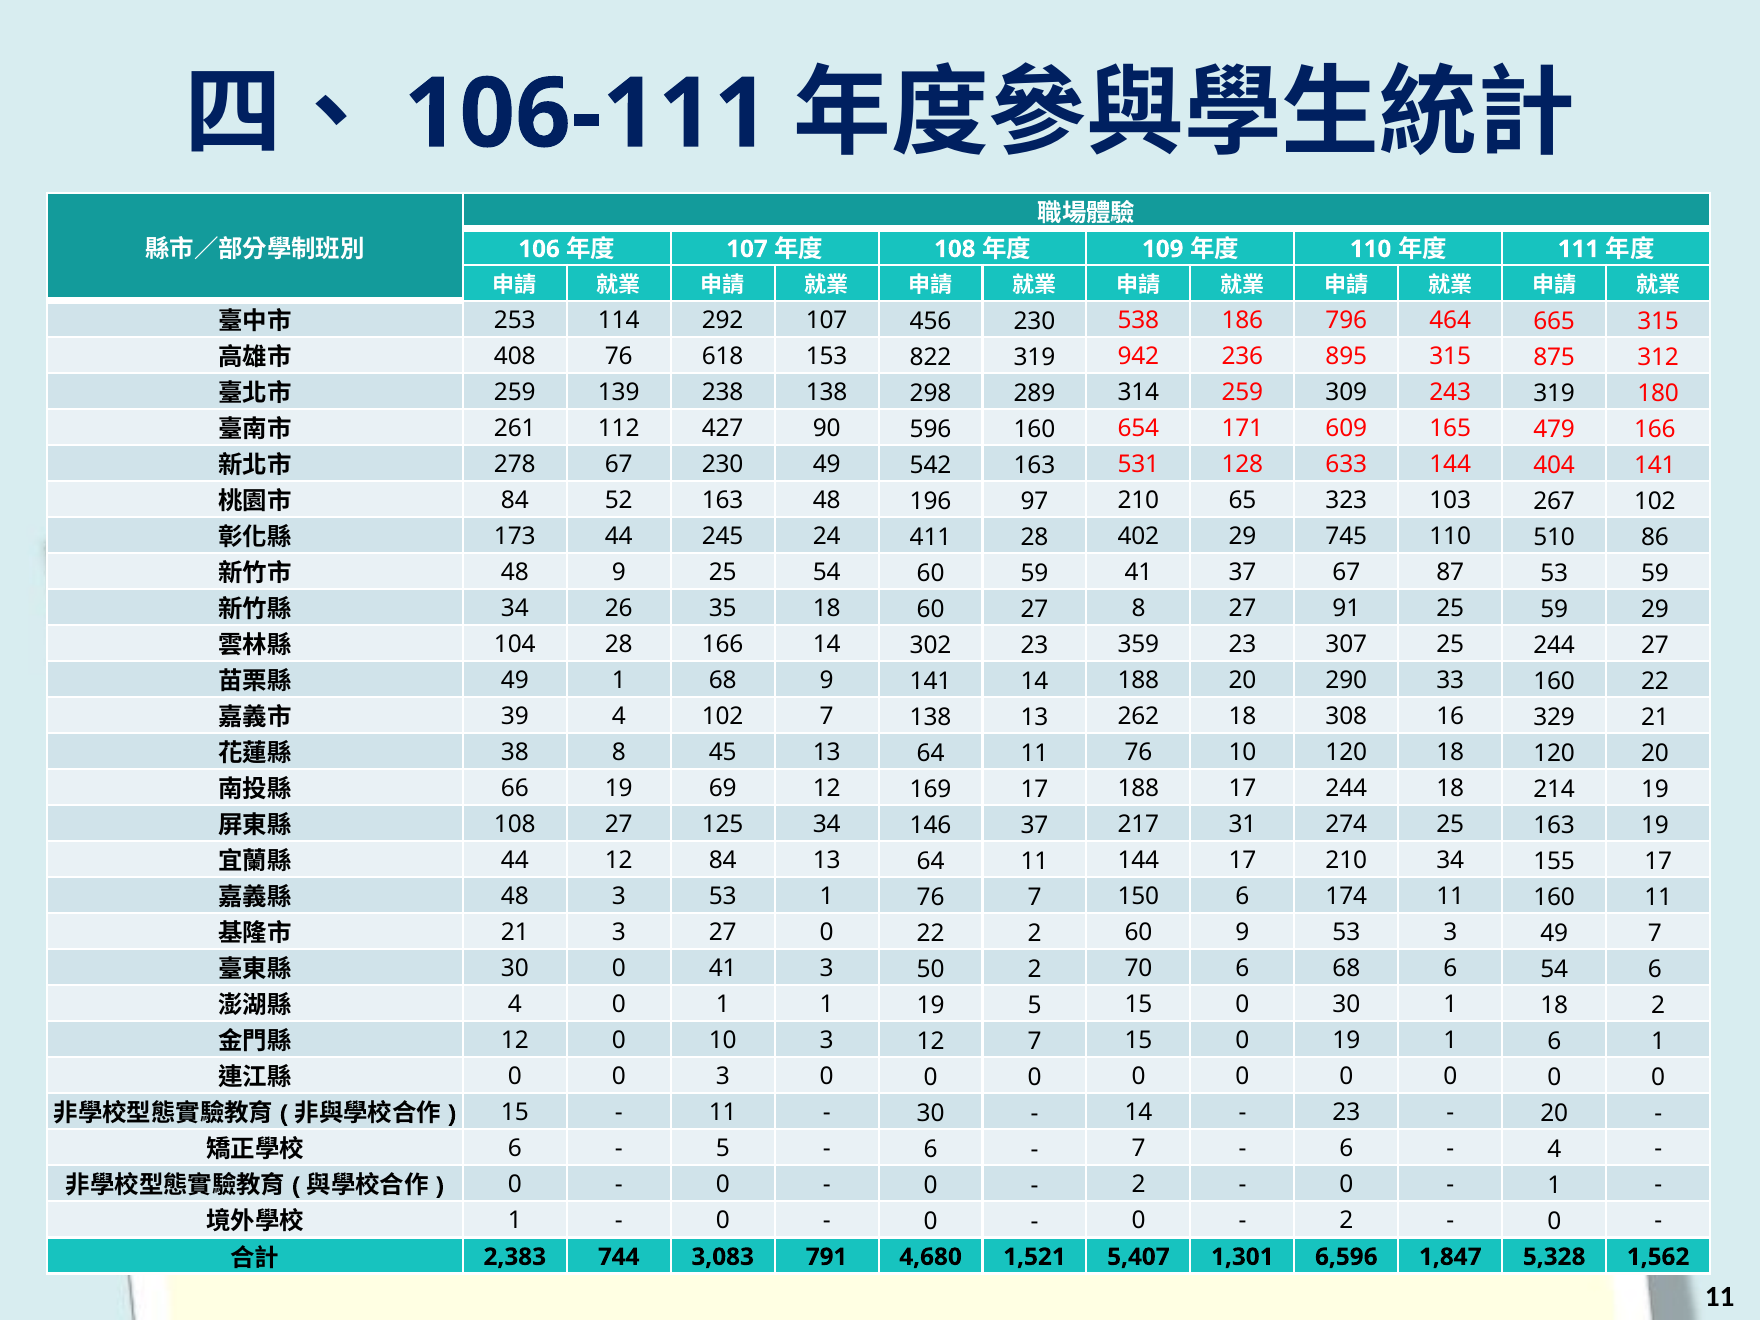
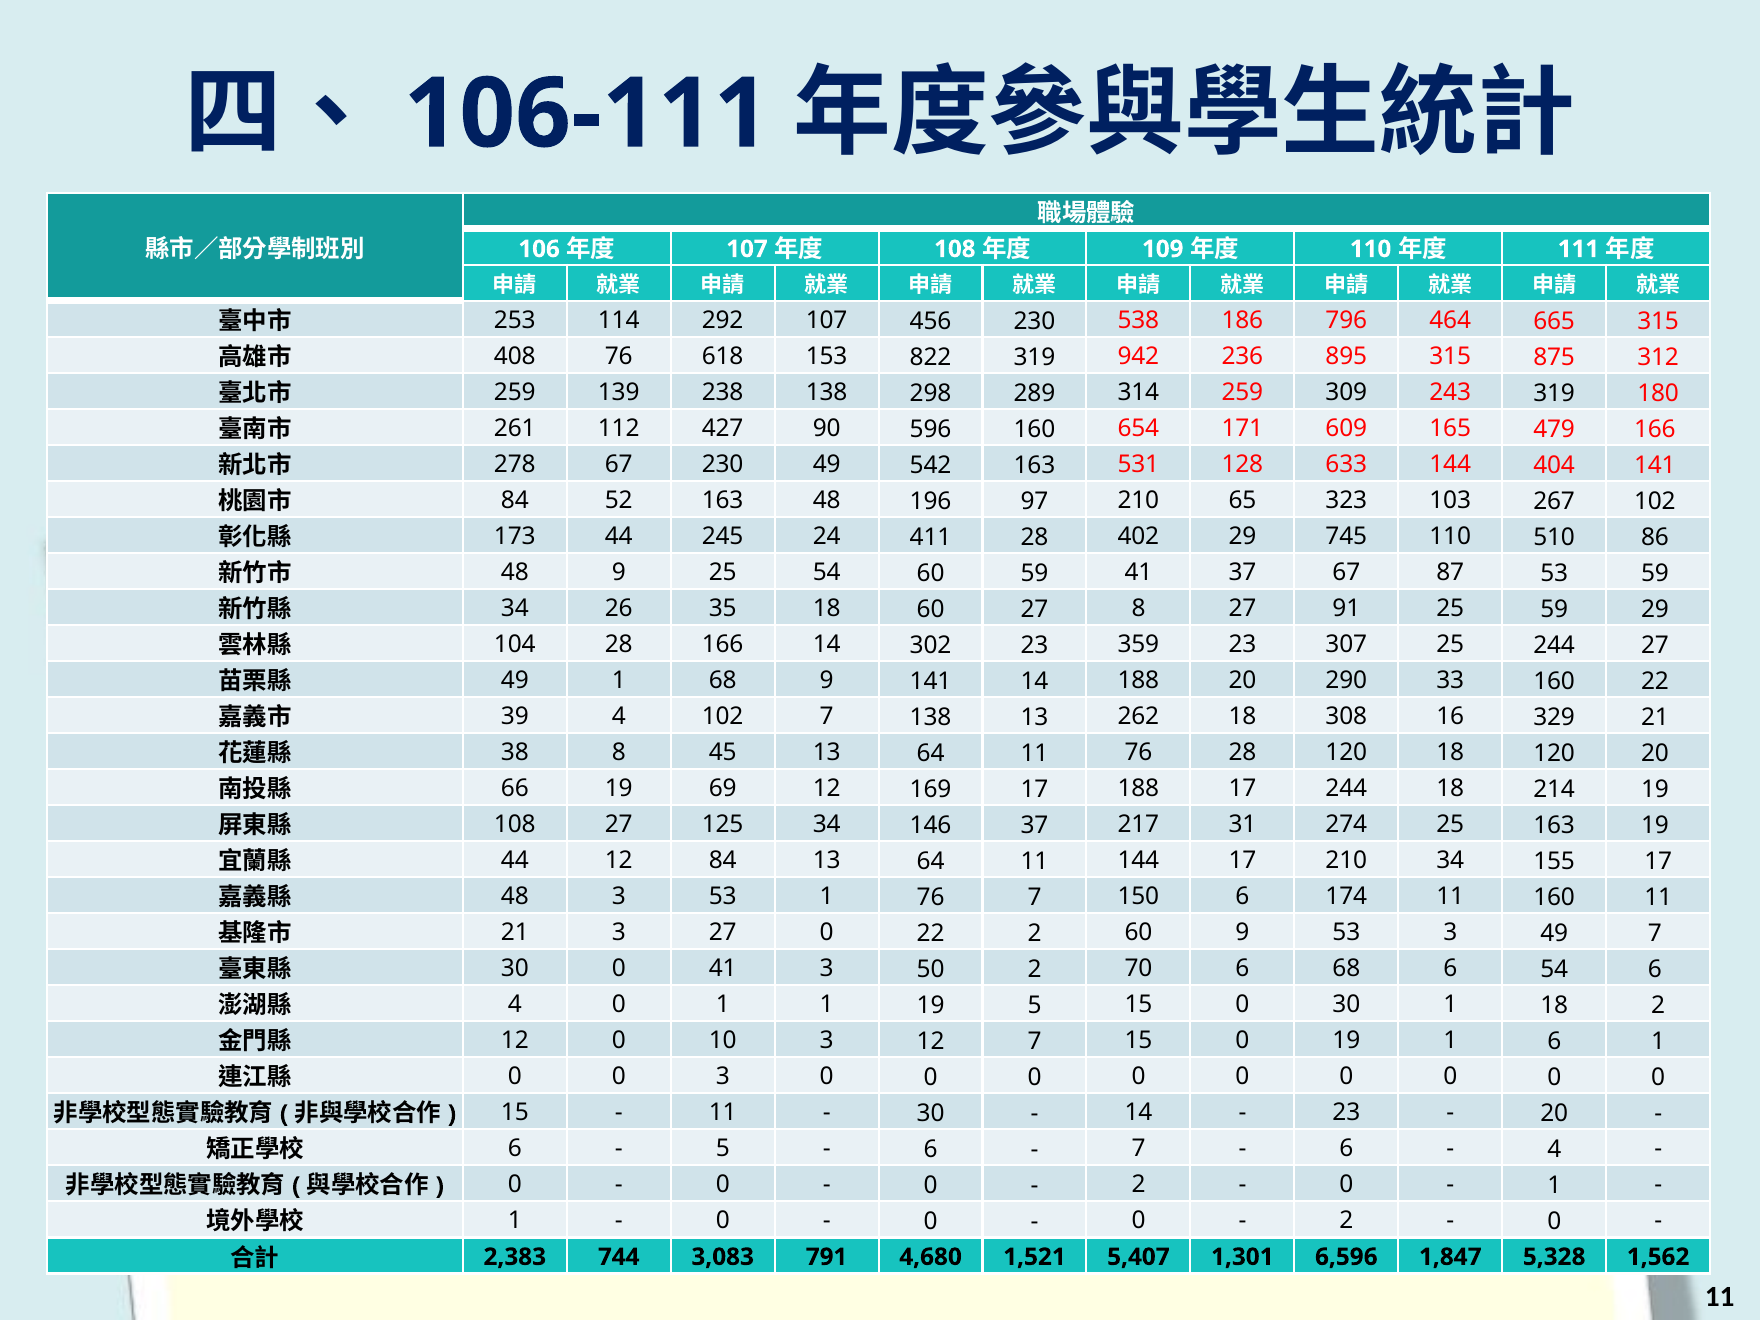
76 10: 10 -> 28 (1242, 752)
